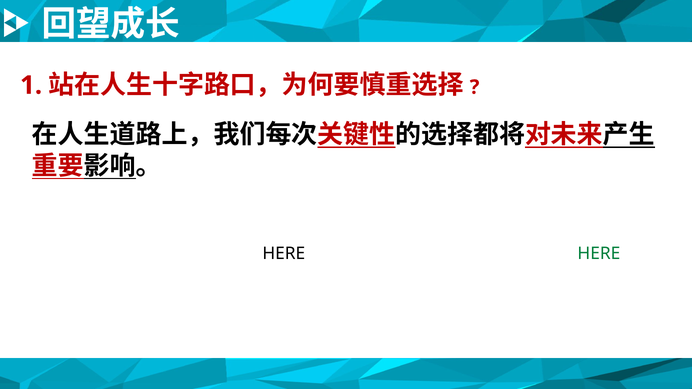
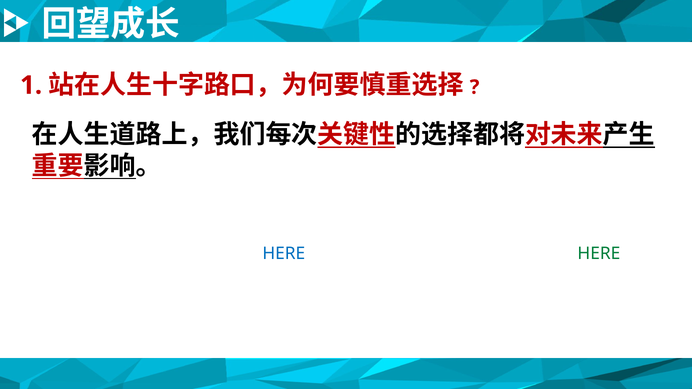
HERE colour: black -> blue (284, 254)
